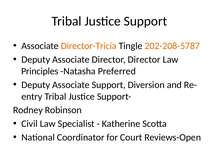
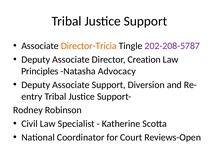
202-208-5787 colour: orange -> purple (172, 46)
Director Director: Director -> Creation (144, 60)
Preferred: Preferred -> Advocacy (117, 71)
